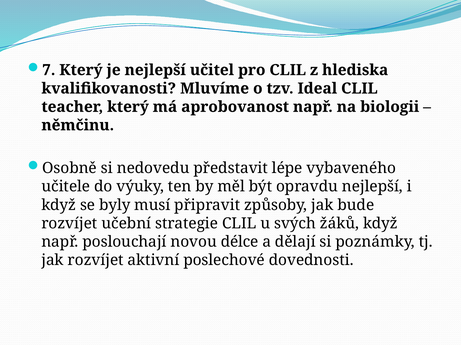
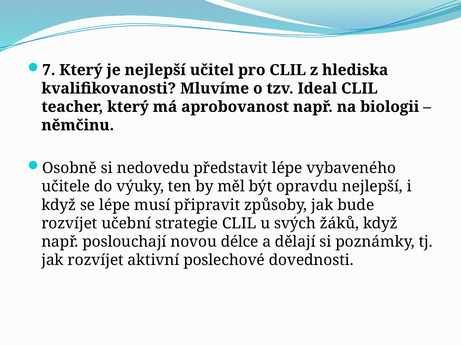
se byly: byly -> lépe (115, 205)
